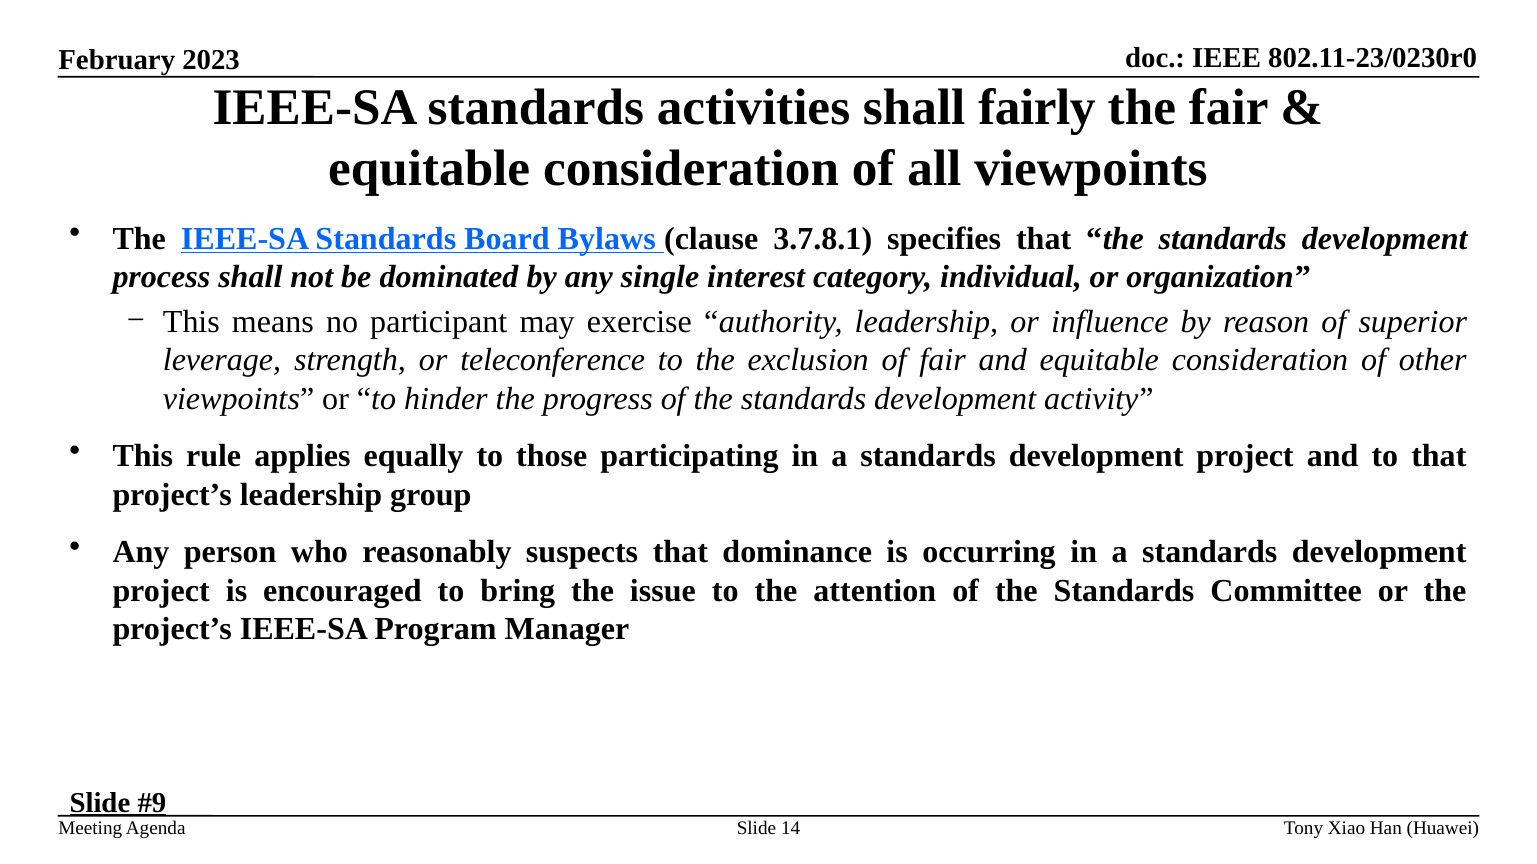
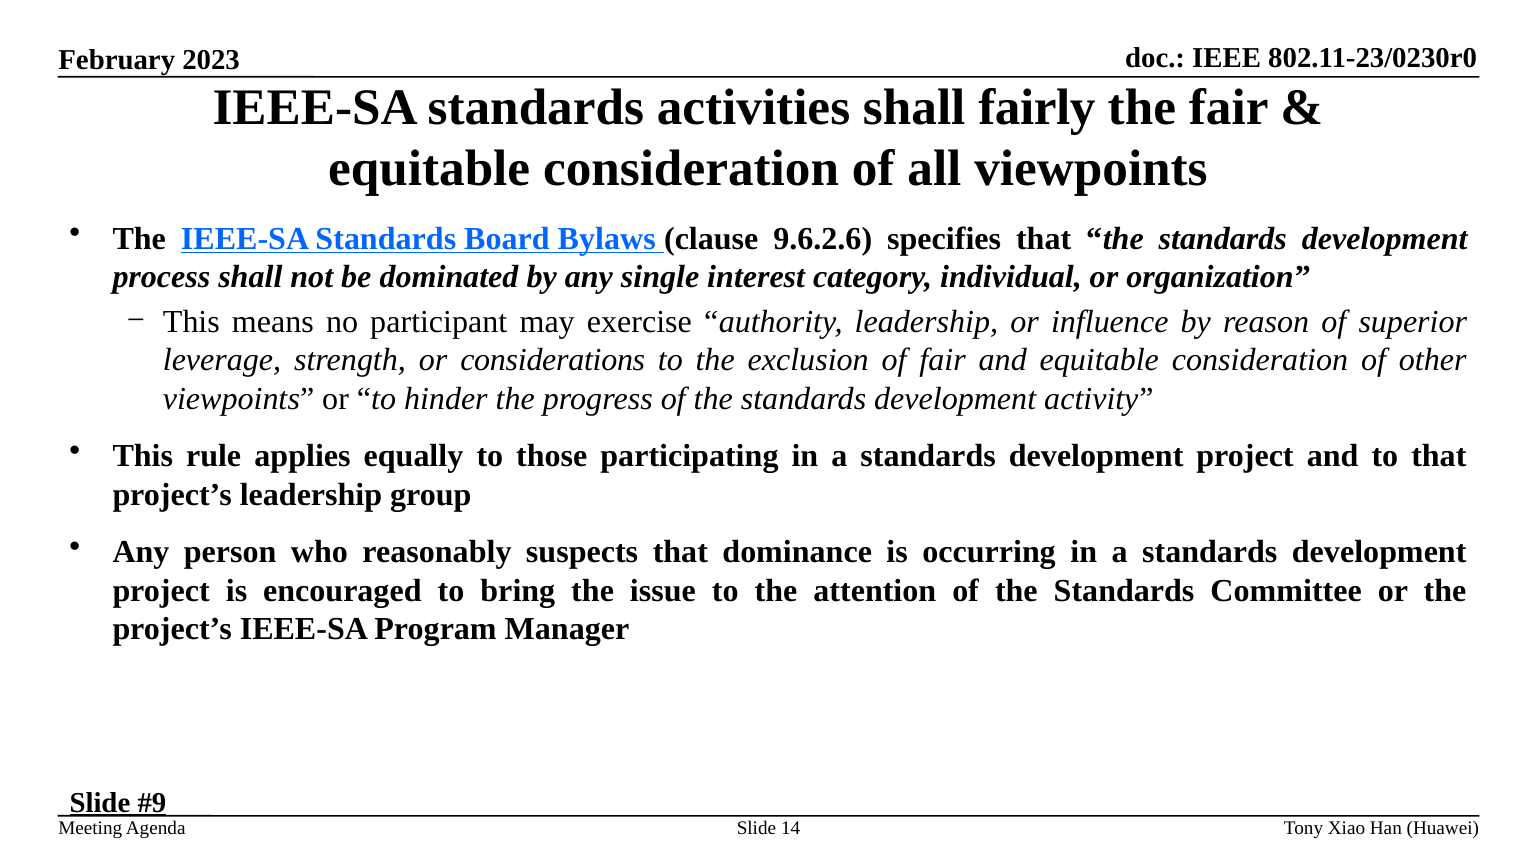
3.7.8.1: 3.7.8.1 -> 9.6.2.6 (823, 239)
teleconference: teleconference -> considerations (553, 360)
